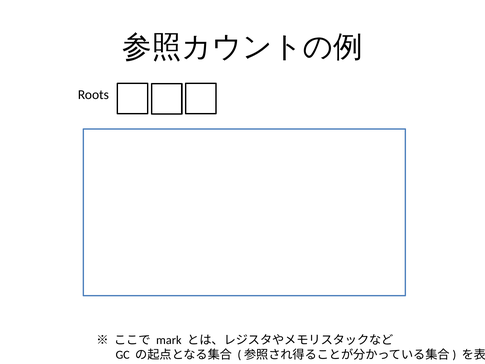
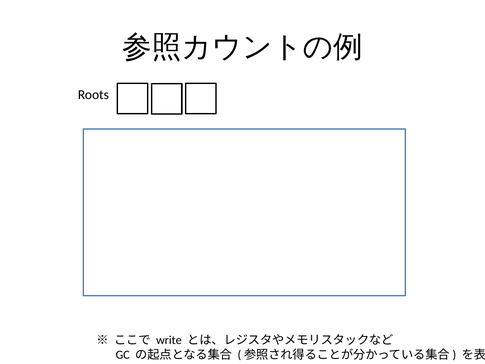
mark: mark -> write (169, 340)
